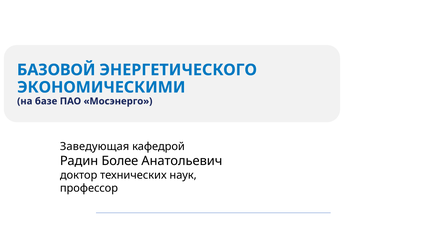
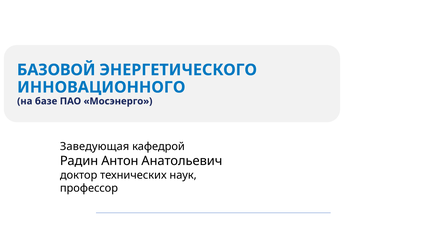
ЭКОНОМИЧЕСКИМИ: ЭКОНОМИЧЕСКИМИ -> ИННОВАЦИОННОГО (101, 87)
Более: Более -> Антон (120, 161)
